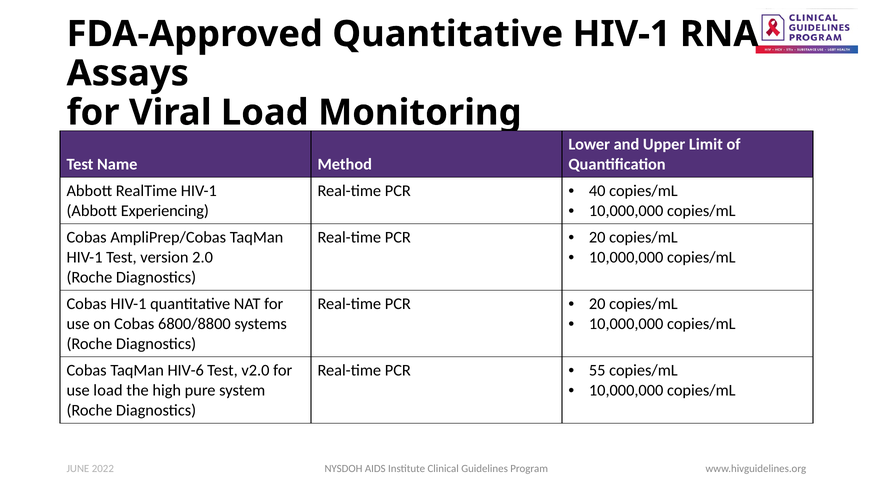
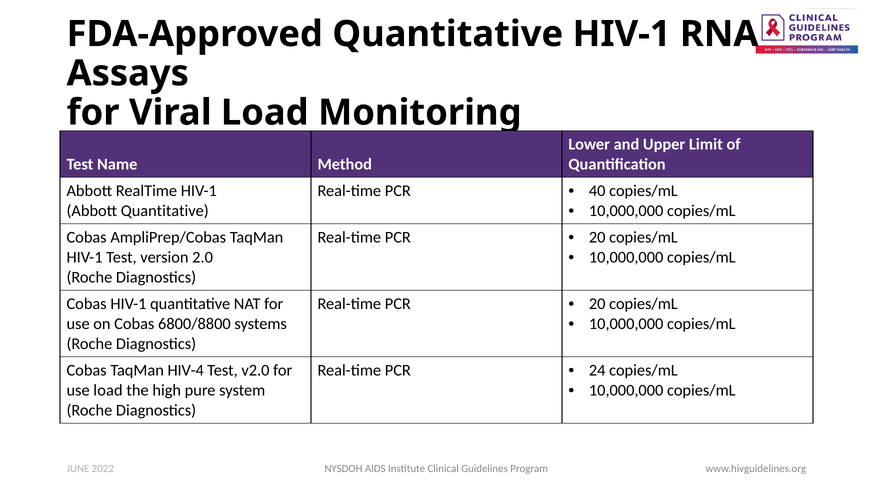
Abbott Experiencing: Experiencing -> Quantitative (165, 211)
HIV-6: HIV-6 -> HIV-4 (186, 370)
55: 55 -> 24 (597, 370)
